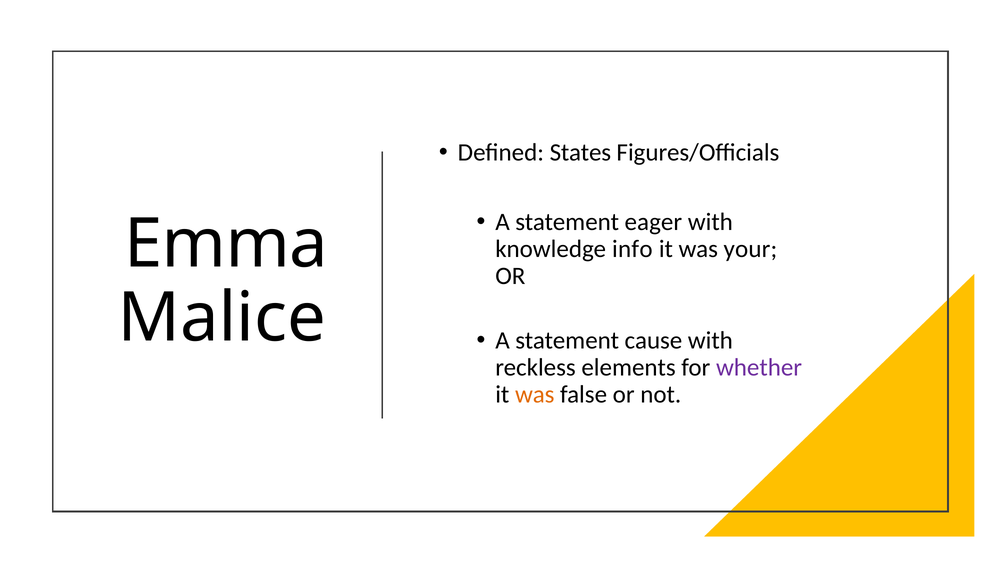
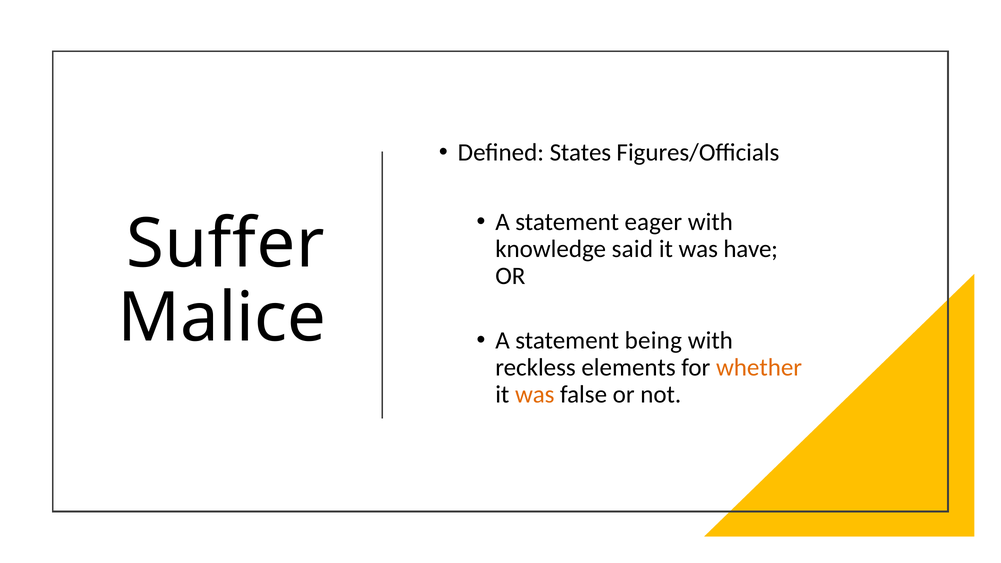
Emma: Emma -> Suffer (225, 244)
info: info -> said (632, 249)
your: your -> have (751, 249)
cause: cause -> being (653, 341)
whether colour: purple -> orange (759, 368)
